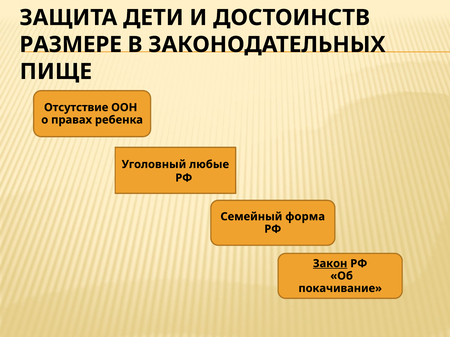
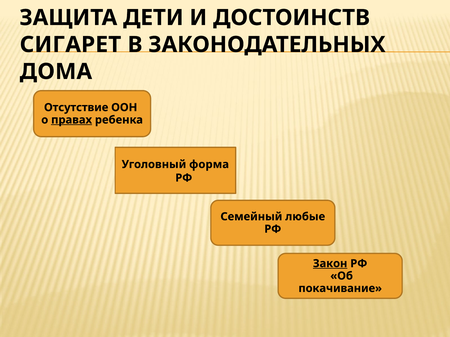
РАЗМЕРЕ: РАЗМЕРЕ -> СИГАРЕТ (70, 45)
ПИЩЕ: ПИЩЕ -> ДОМА (56, 72)
правах underline: none -> present (72, 120)
любые: любые -> форма (209, 165)
форма: форма -> любые (305, 217)
